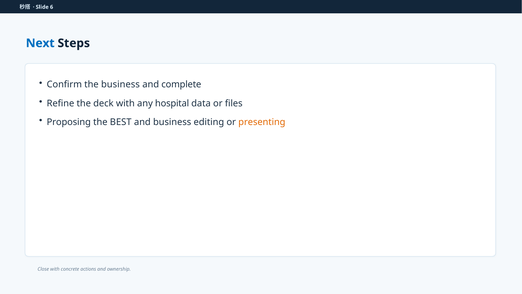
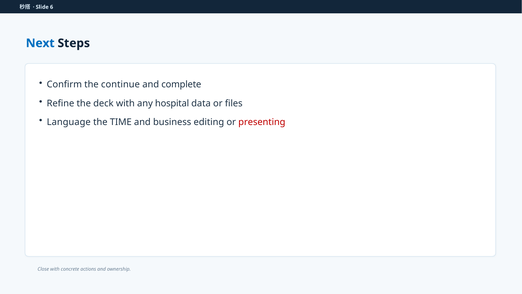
the business: business -> continue (120, 84)
Proposing: Proposing -> Language (69, 122)
BEST: BEST -> TIME (121, 122)
presenting colour: orange -> red (262, 122)
